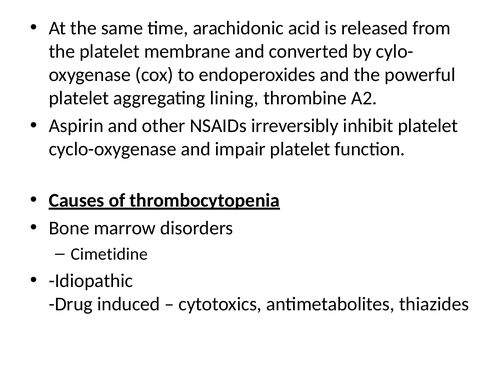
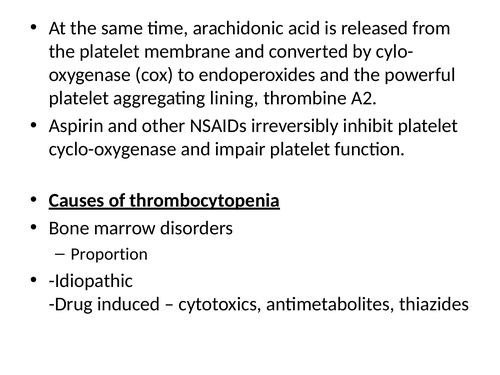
Cimetidine: Cimetidine -> Proportion (109, 254)
